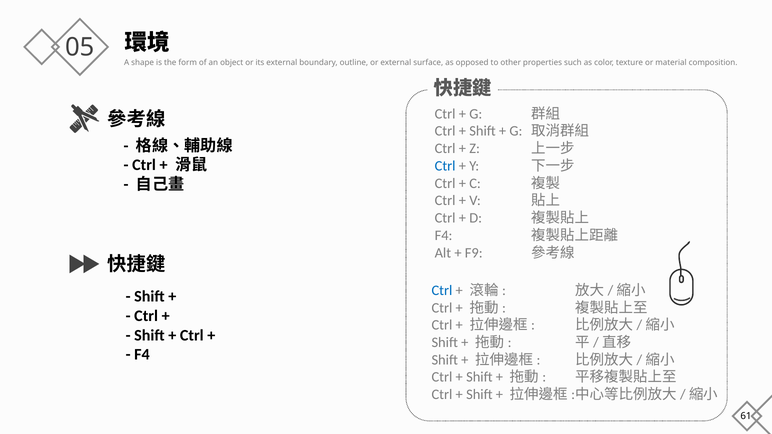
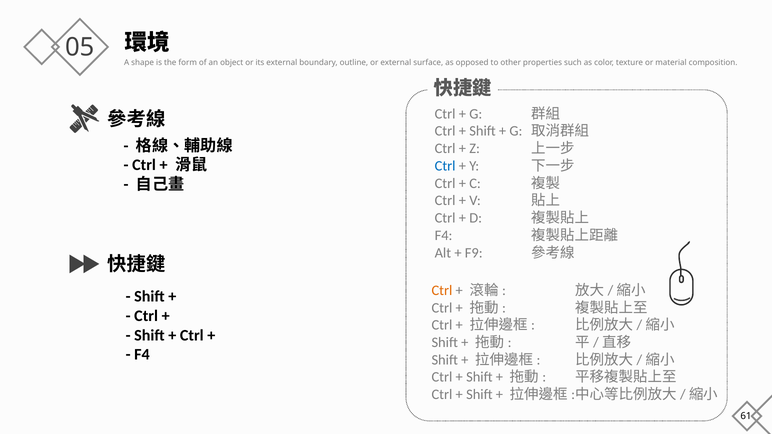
Ctrl colour: blue -> orange (442, 291)
